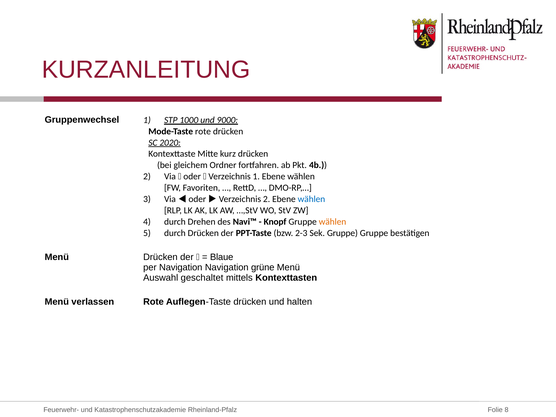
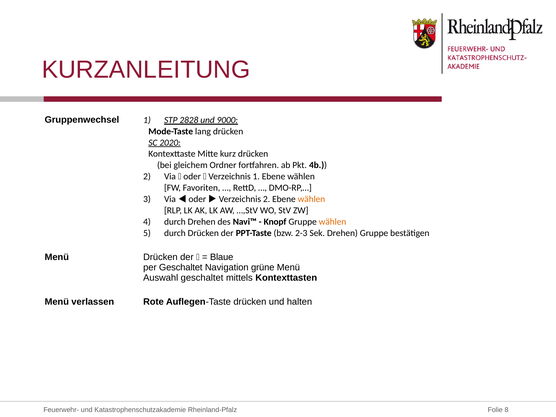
1000: 1000 -> 2828 (189, 120)
Mode-Taste rote: rote -> lang (203, 131)
wählen colour: blue -> orange (311, 199)
Sek Gruppe: Gruppe -> Drehen (342, 233)
per Navigation: Navigation -> Geschaltet (181, 268)
